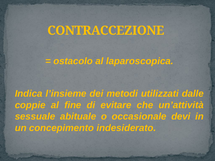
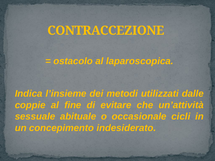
devi: devi -> cicli (181, 117)
